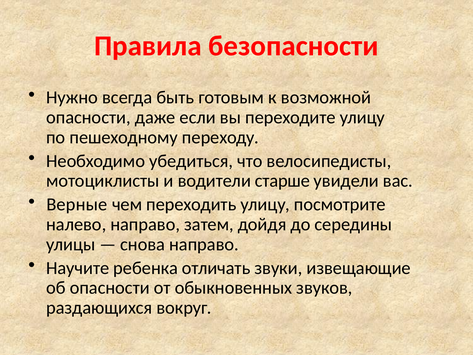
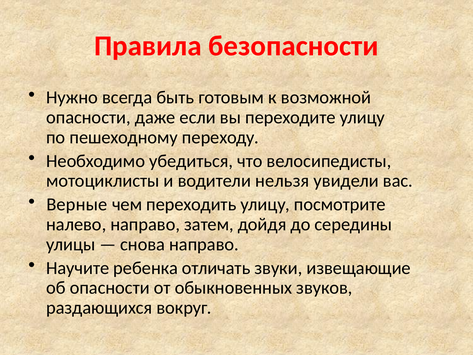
старше: старше -> нельзя (282, 181)
